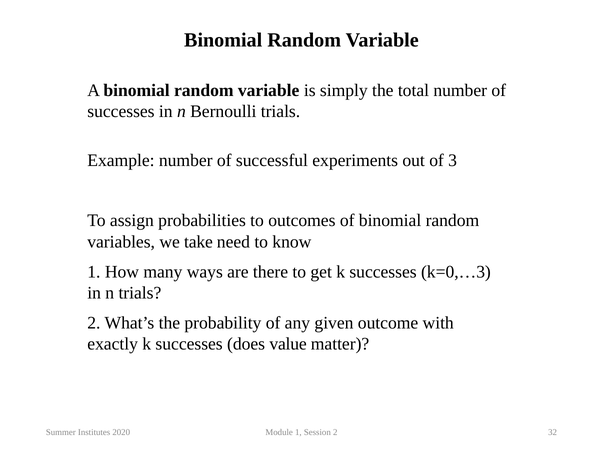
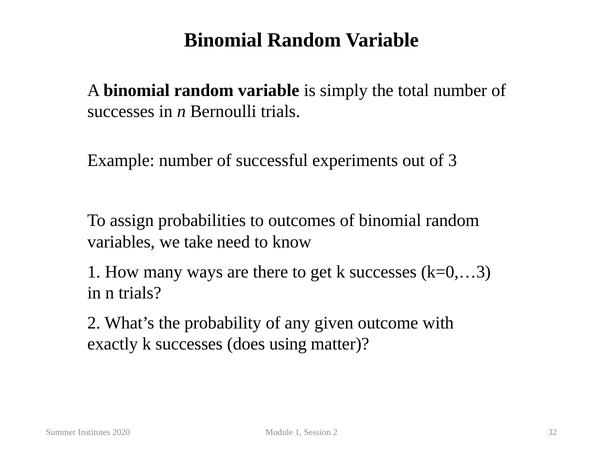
value: value -> using (288, 343)
